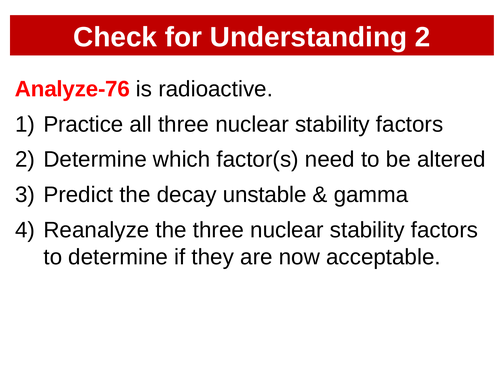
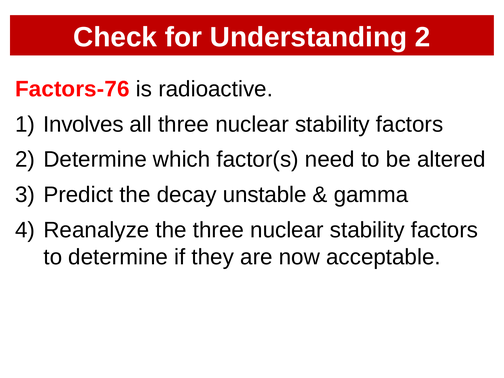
Analyze-76: Analyze-76 -> Factors-76 (72, 89)
Practice: Practice -> Involves (83, 124)
